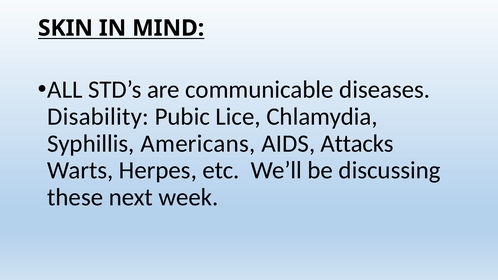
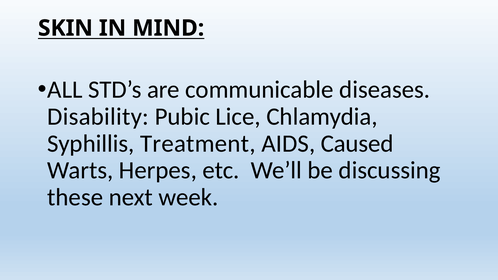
Americans: Americans -> Treatment (198, 144)
Attacks: Attacks -> Caused (357, 144)
